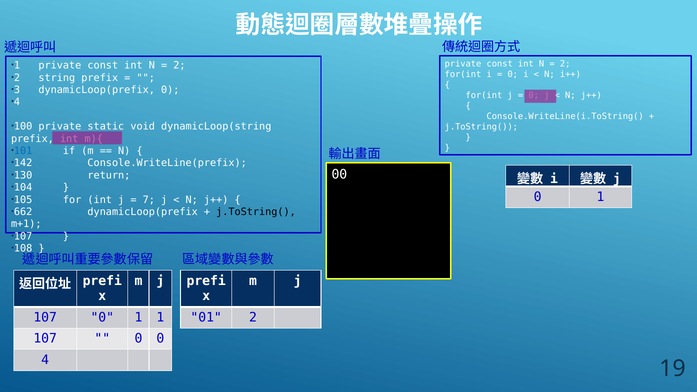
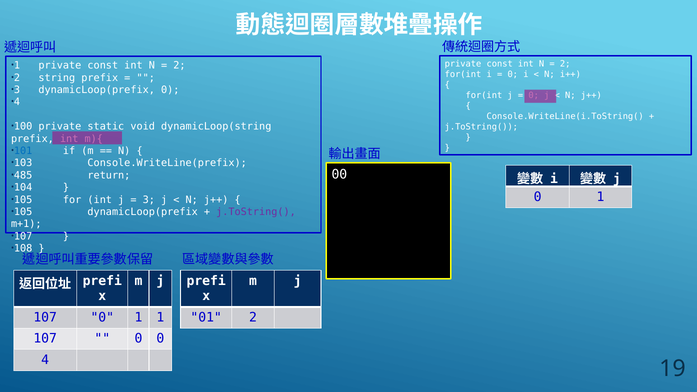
142: 142 -> 103 (23, 163)
130: 130 -> 485 (23, 175)
7: 7 -> 3 (149, 200)
662: 662 -> 105 (23, 212)
j.ToString( colour: black -> purple (256, 212)
